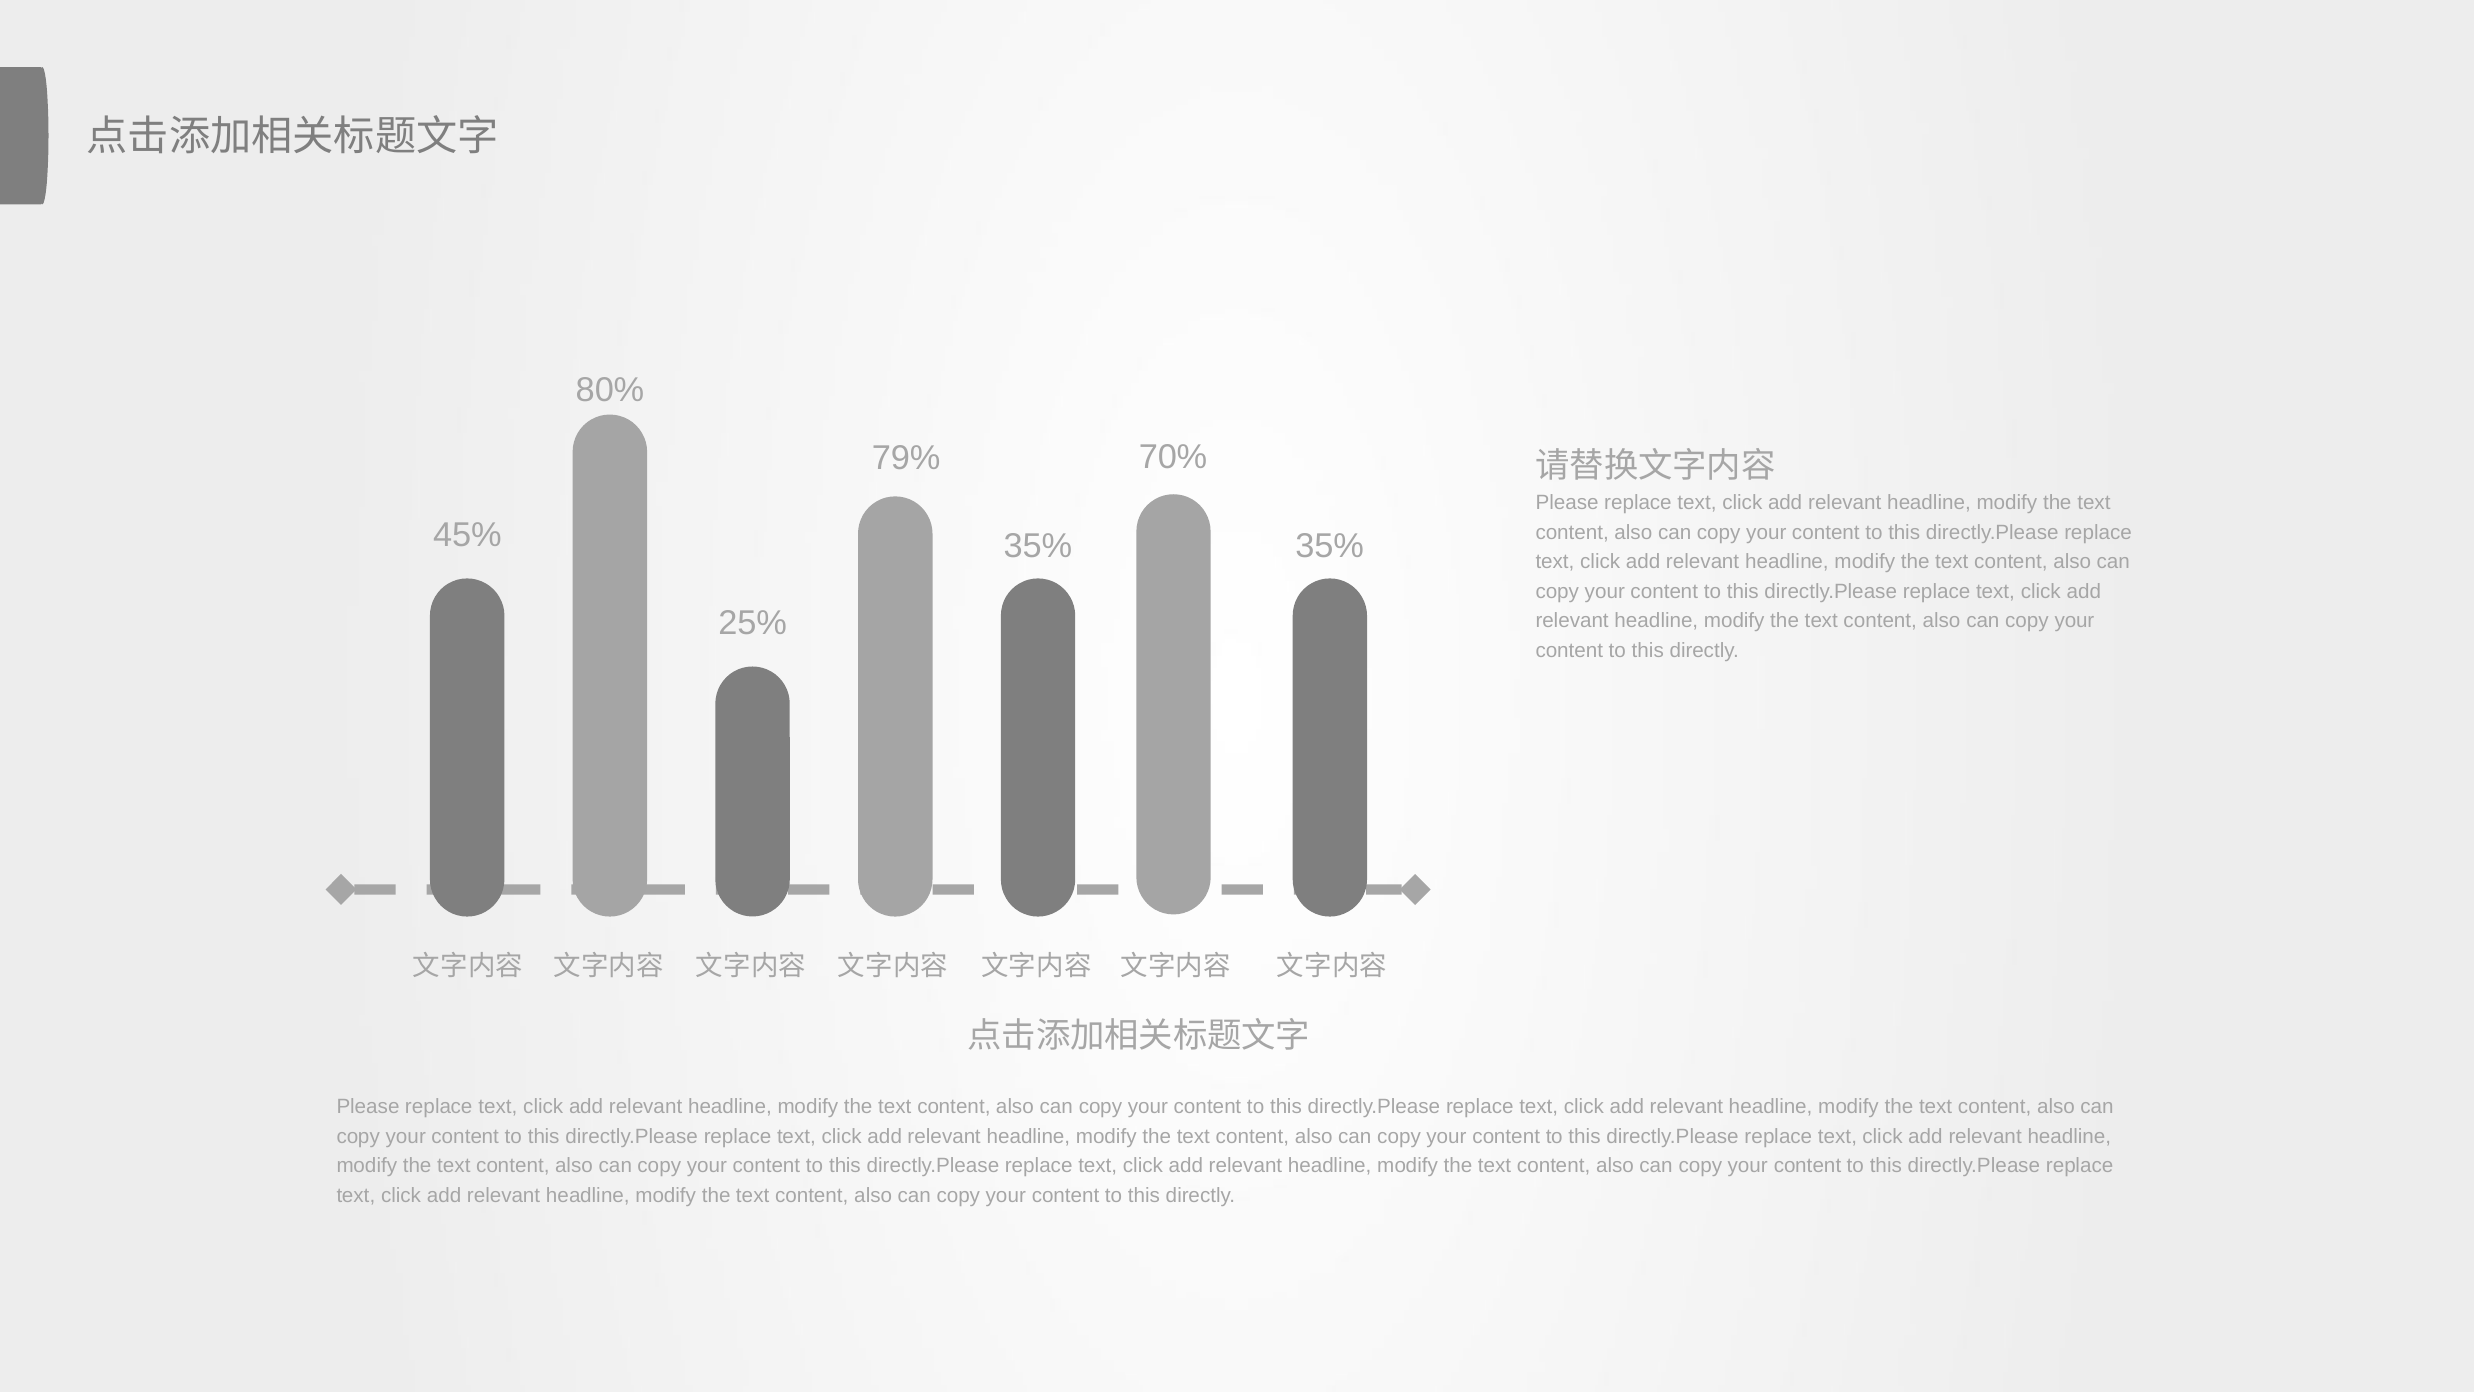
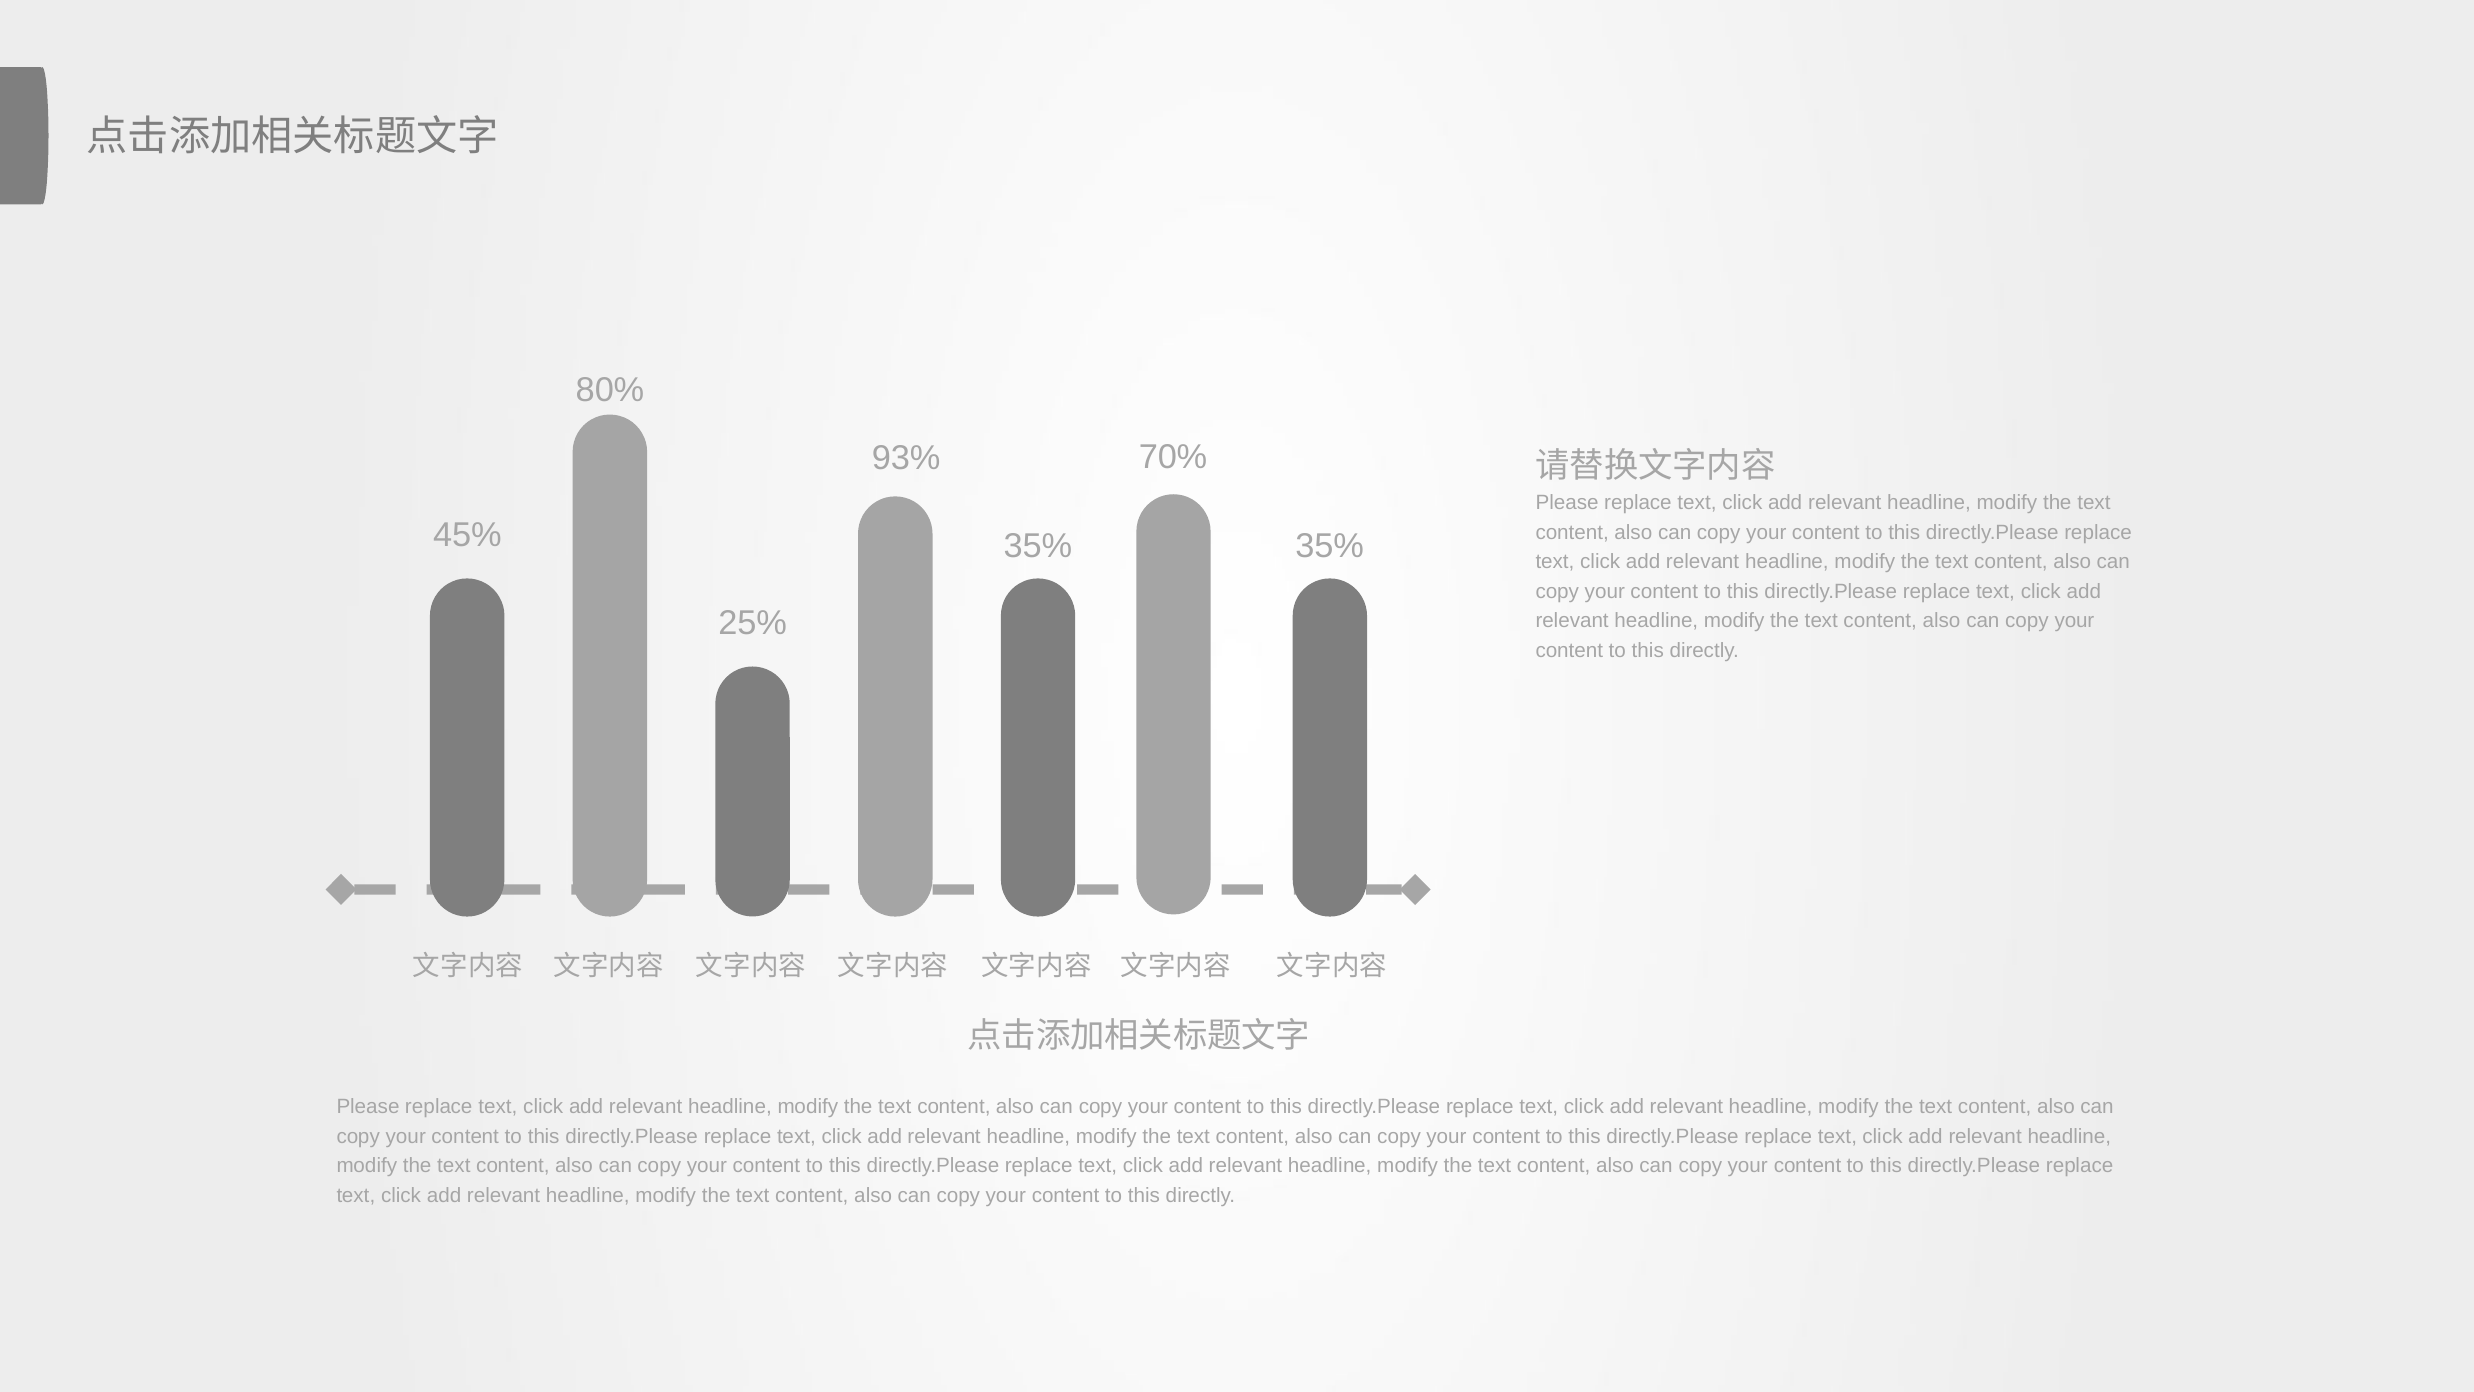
79%: 79% -> 93% (906, 458)
